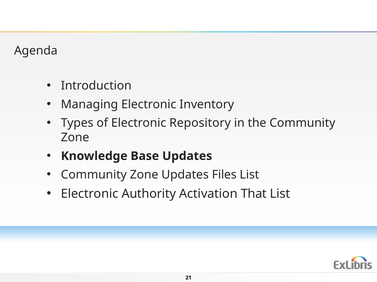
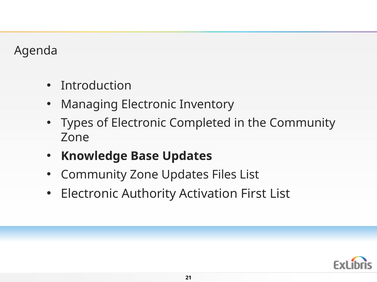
Repository: Repository -> Completed (200, 123)
That: That -> First (254, 194)
